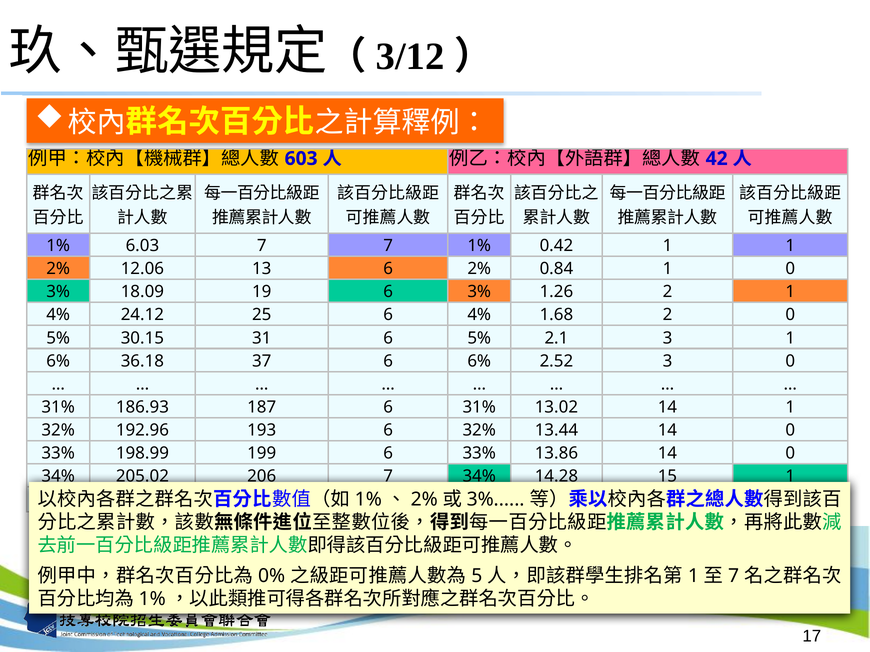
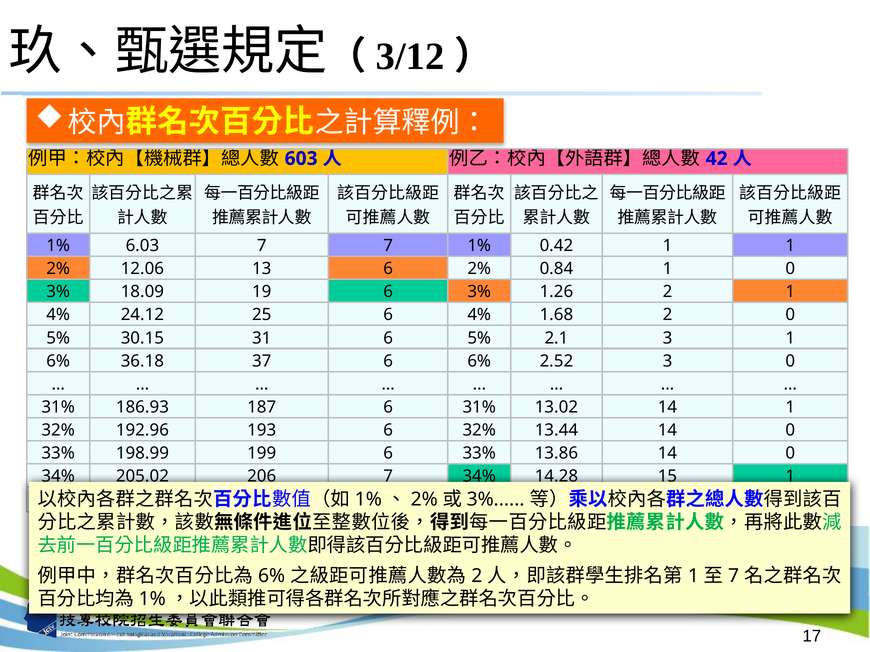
0%: 0% -> 6% (272, 576)
5: 5 -> 2 (477, 576)
